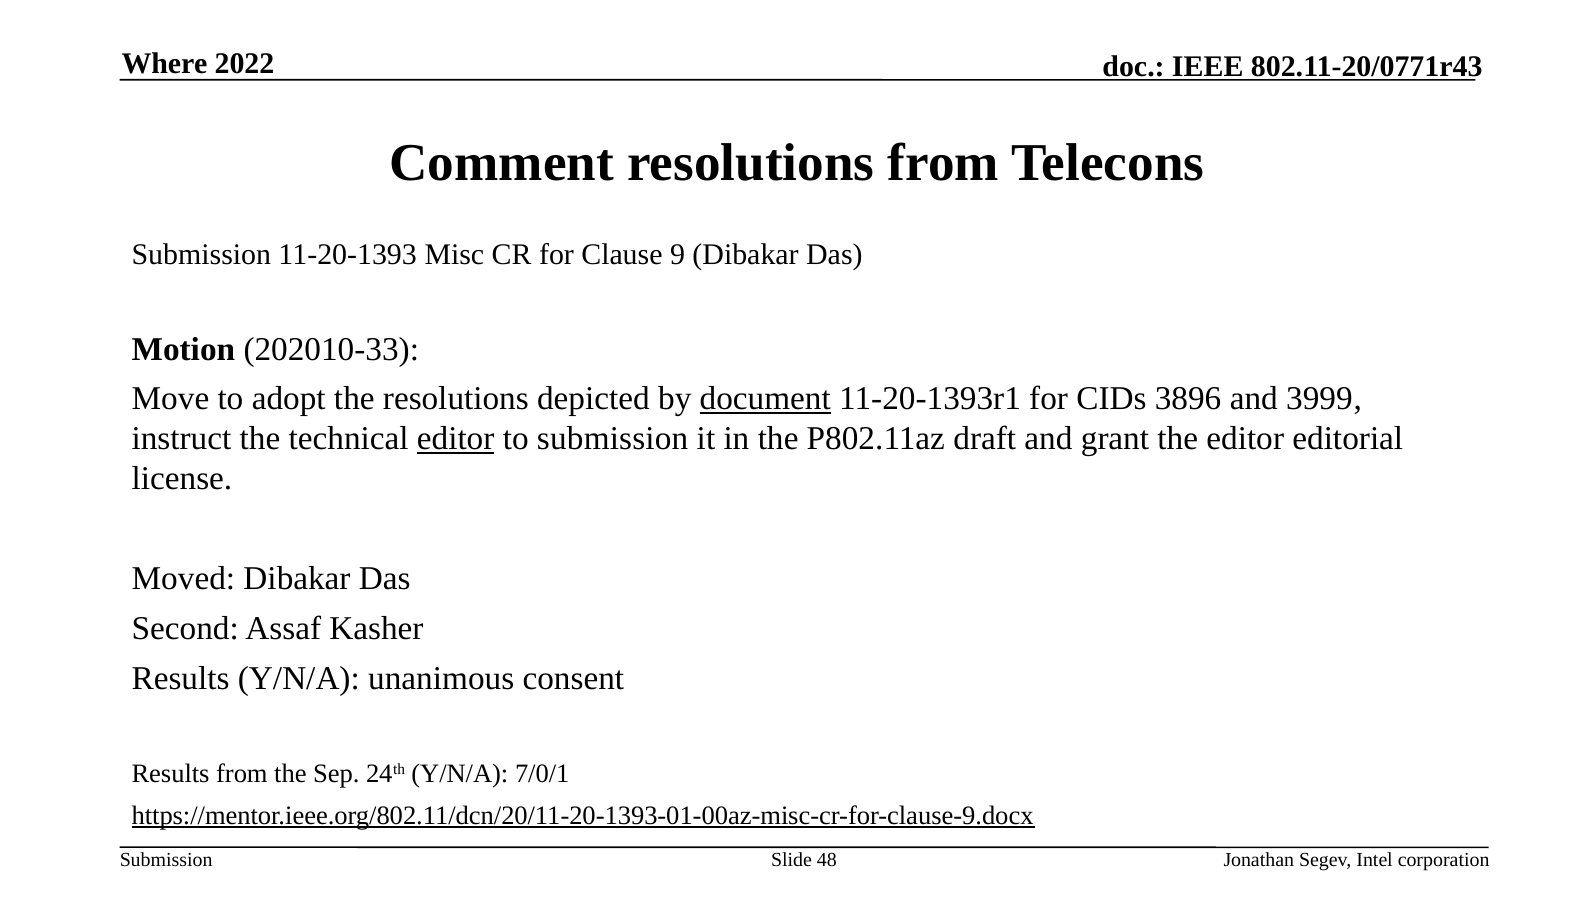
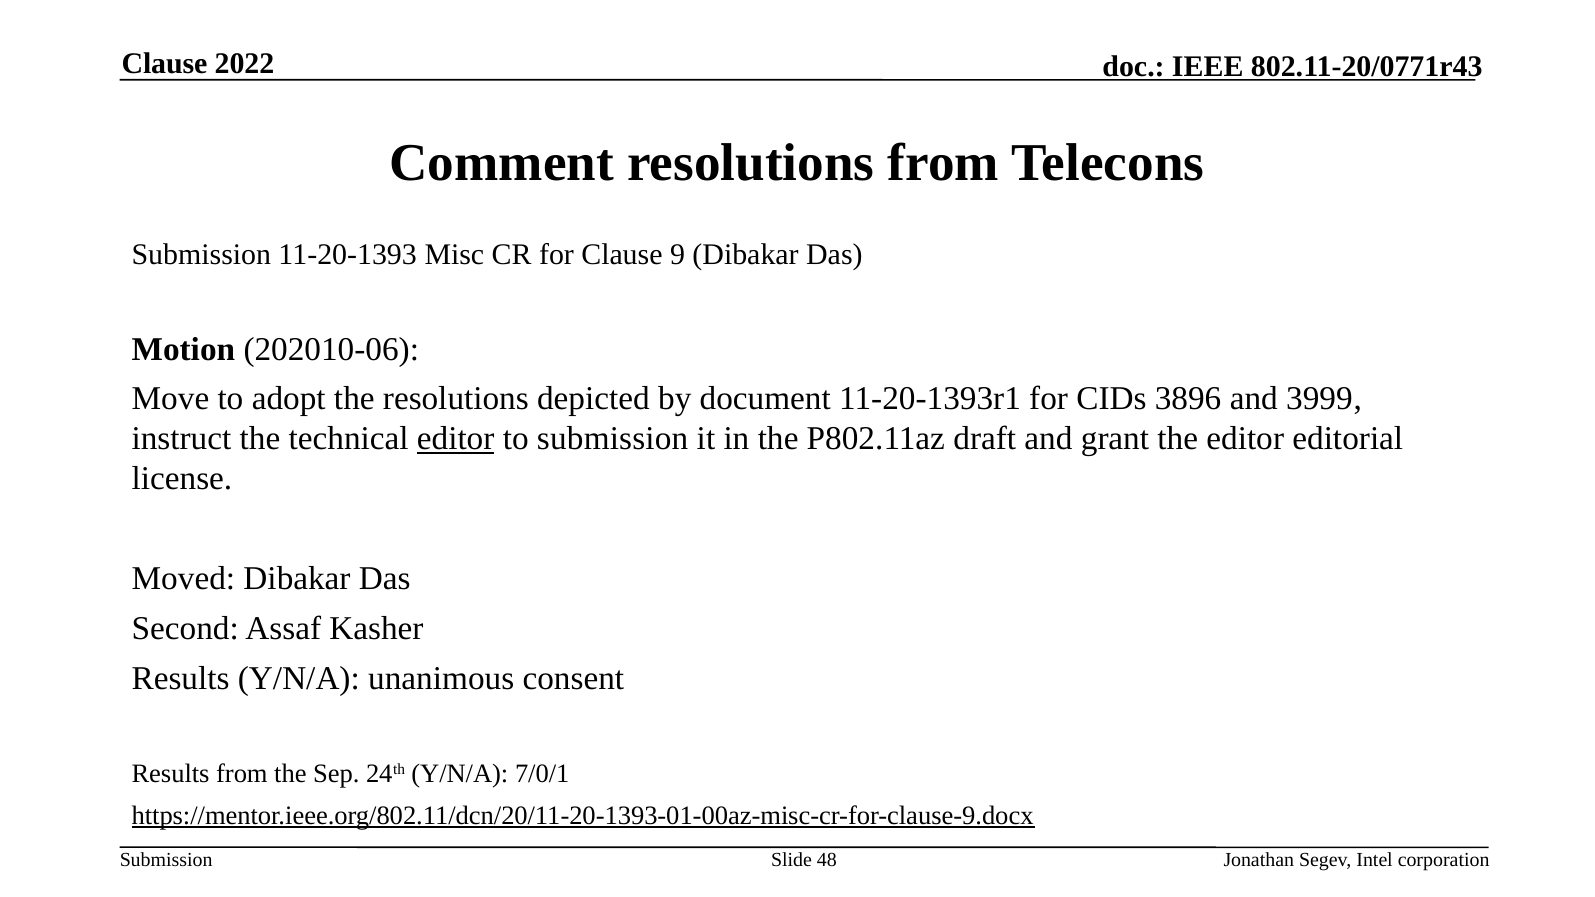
Where: Where -> Clause (164, 63)
202010-33: 202010-33 -> 202010-06 (331, 349)
document underline: present -> none (765, 399)
